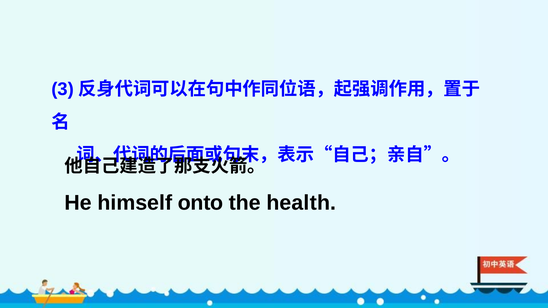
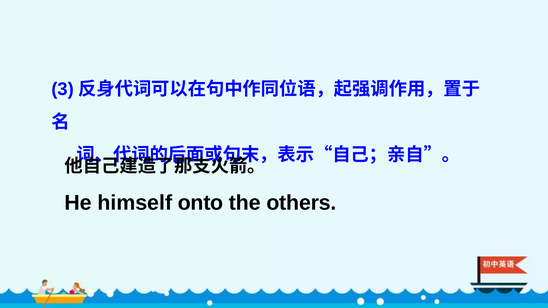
health: health -> others (301, 203)
